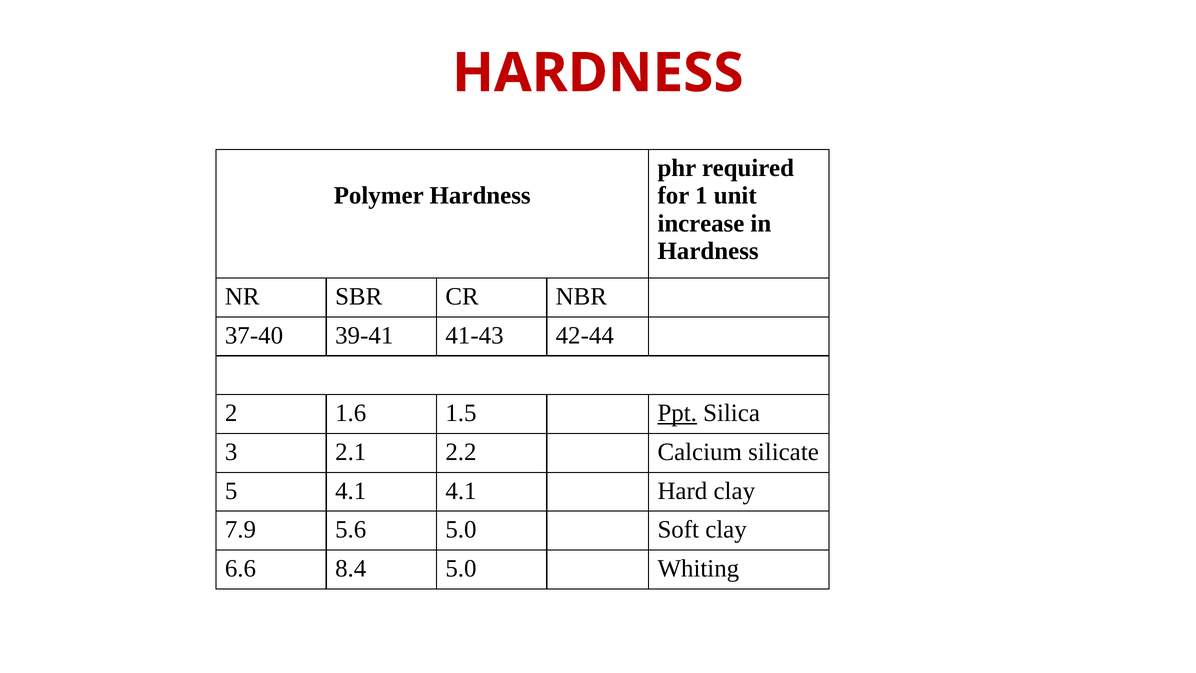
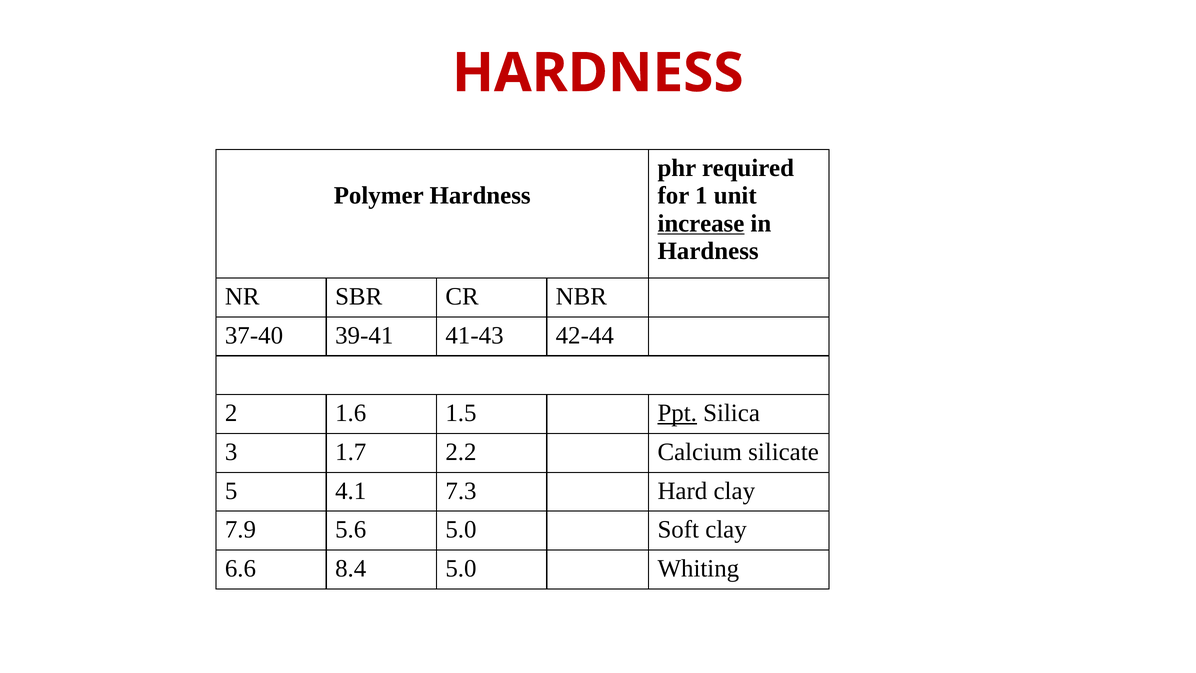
increase underline: none -> present (701, 223)
2.1: 2.1 -> 1.7 (351, 452)
4.1 4.1: 4.1 -> 7.3 (461, 491)
